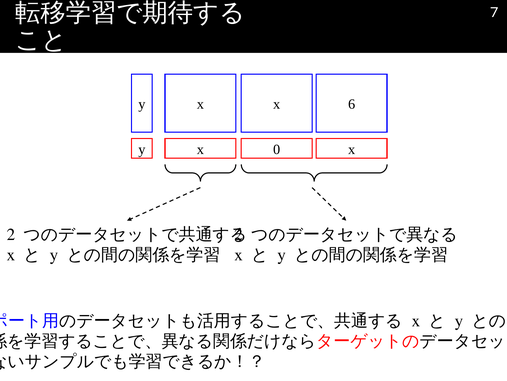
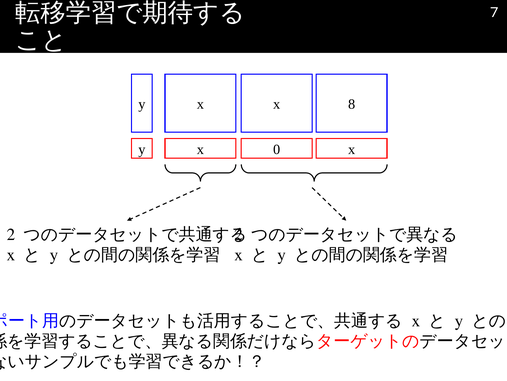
6: 6 -> 8 (352, 104)
